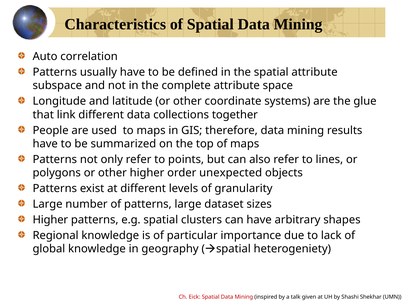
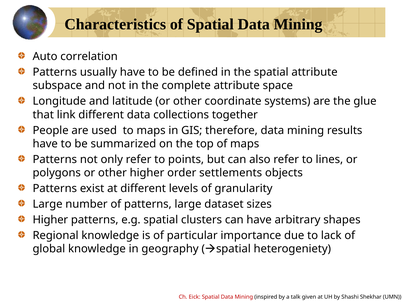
unexpected: unexpected -> settlements (231, 173)
